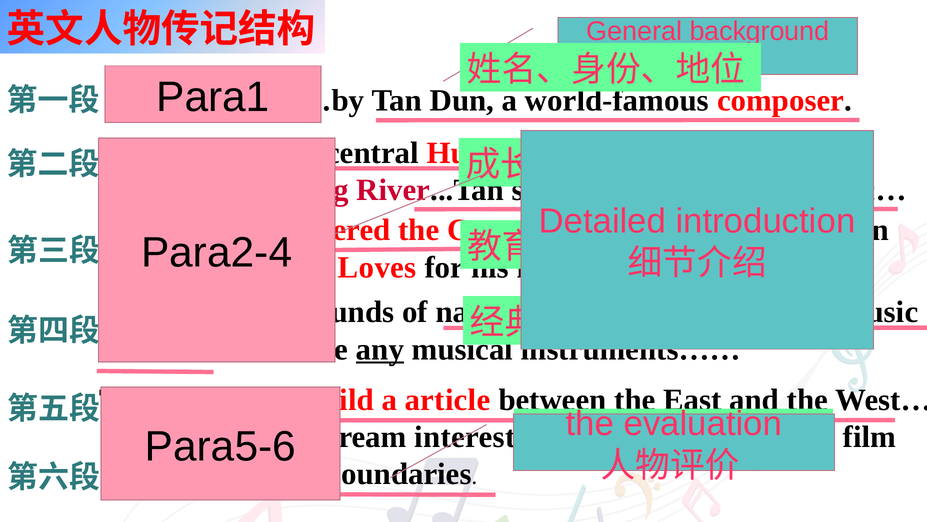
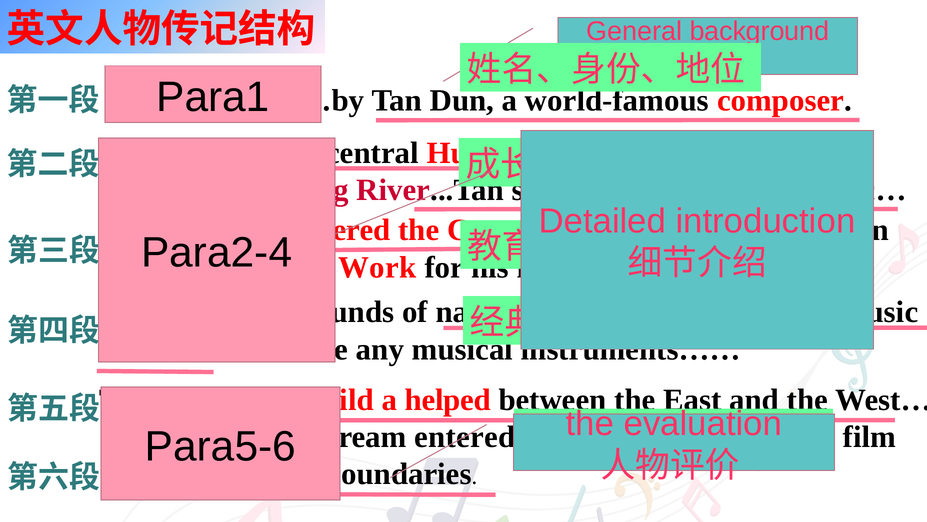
Loves: Loves -> Work (377, 267)
any underline: present -> none (380, 349)
a article: article -> helped (448, 400)
interest: interest -> entered (465, 437)
